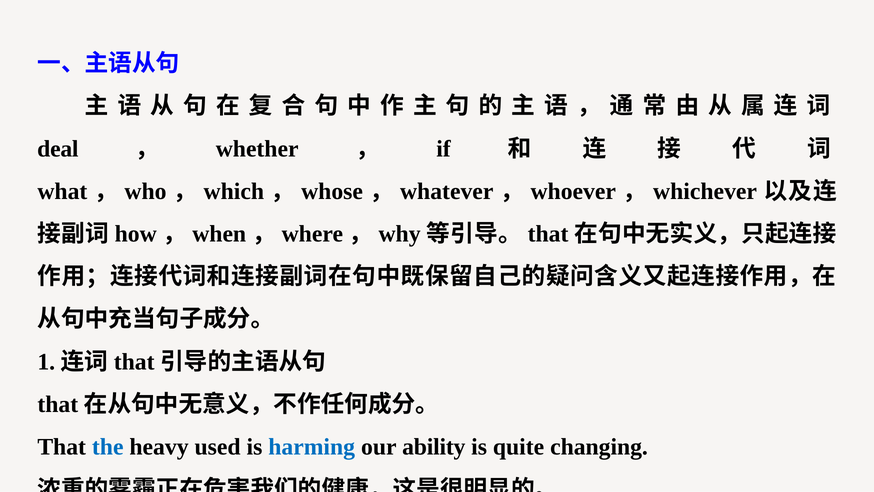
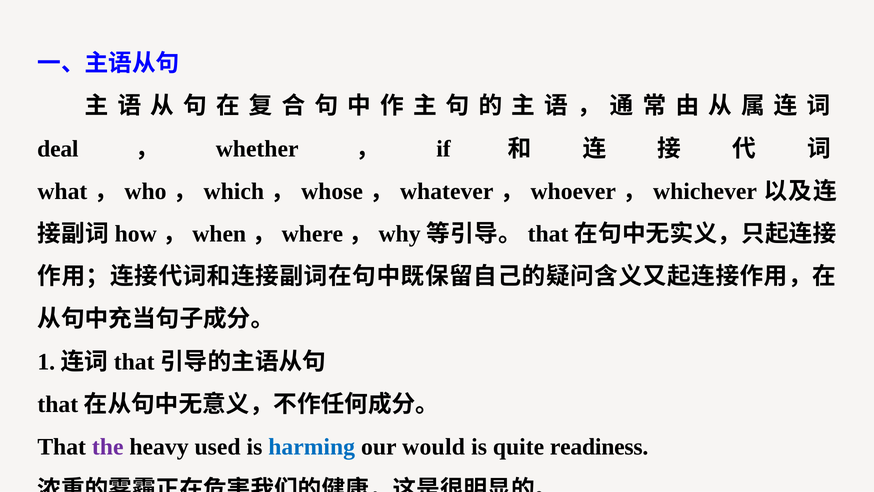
the colour: blue -> purple (108, 447)
ability: ability -> would (434, 447)
changing: changing -> readiness (599, 447)
